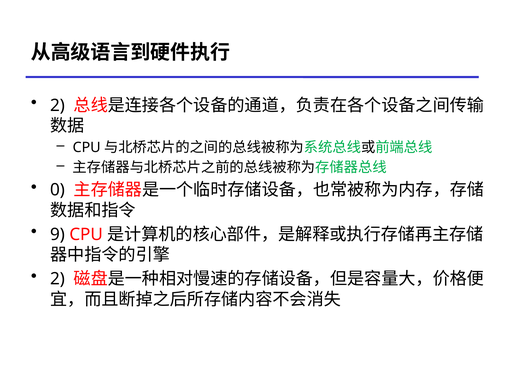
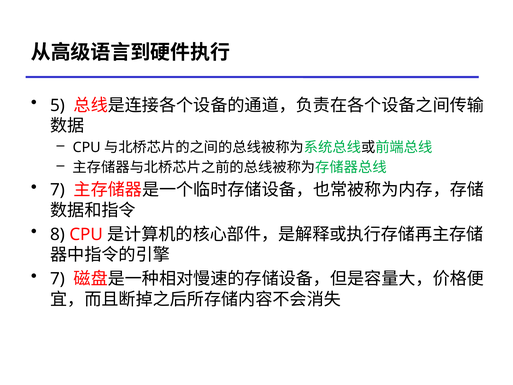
2: 2 -> 5 (58, 105)
0: 0 -> 7 (58, 190)
9: 9 -> 8 (58, 234)
2: 2 -> 7 (58, 279)
